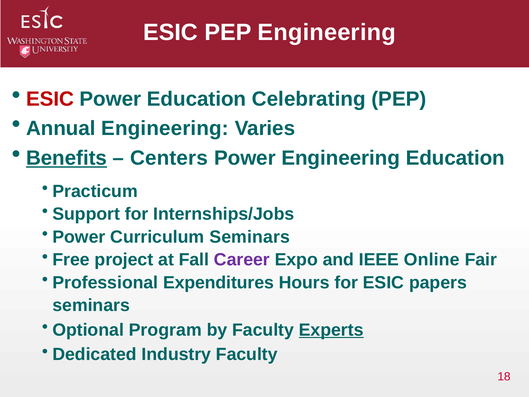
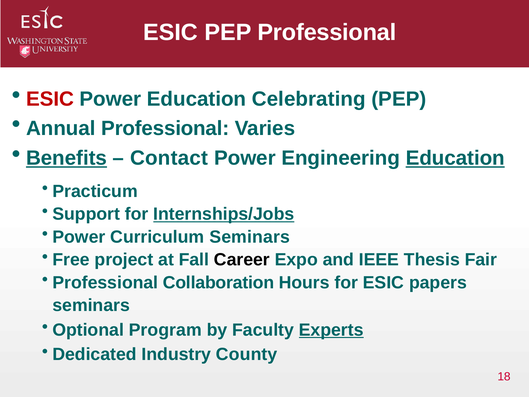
PEP Engineering: Engineering -> Professional (327, 32)
Annual Engineering: Engineering -> Professional (165, 128)
Centers: Centers -> Contact (169, 158)
Education underline: none -> present (455, 158)
Internships/Jobs underline: none -> present (224, 214)
Career colour: purple -> black (242, 260)
Online: Online -> Thesis (432, 260)
Expenditures: Expenditures -> Collaboration (219, 282)
Industry Faculty: Faculty -> County (247, 354)
